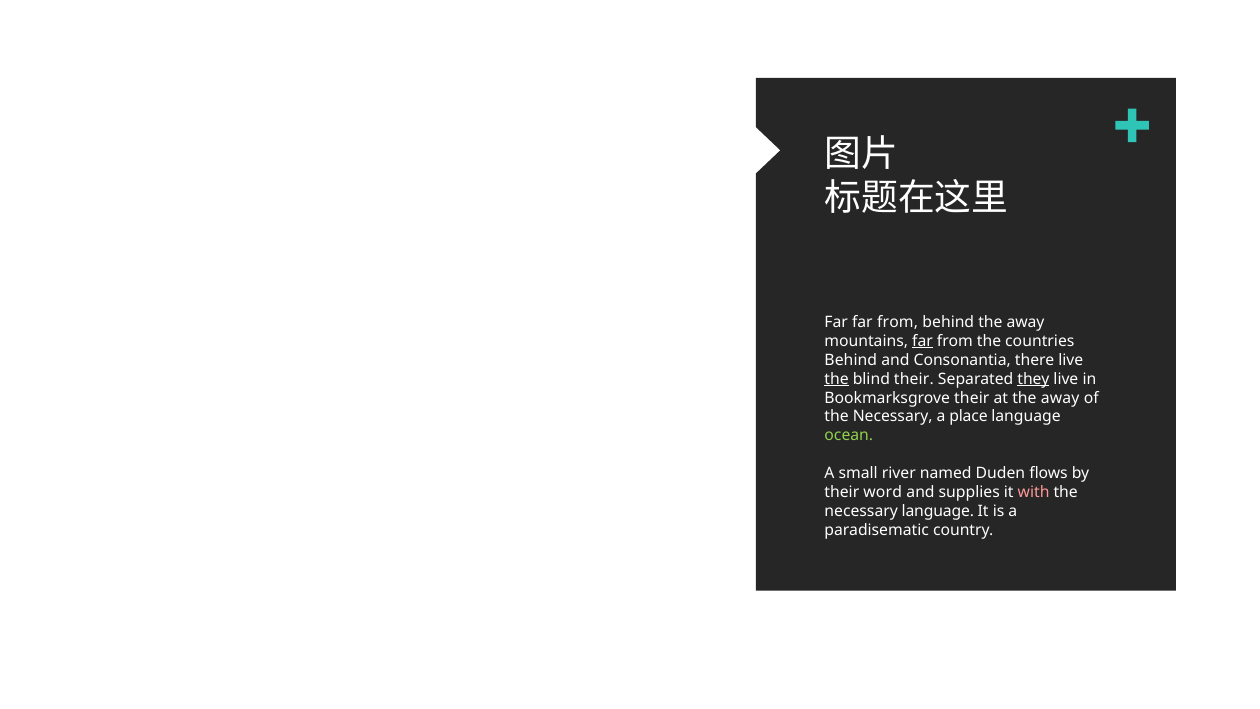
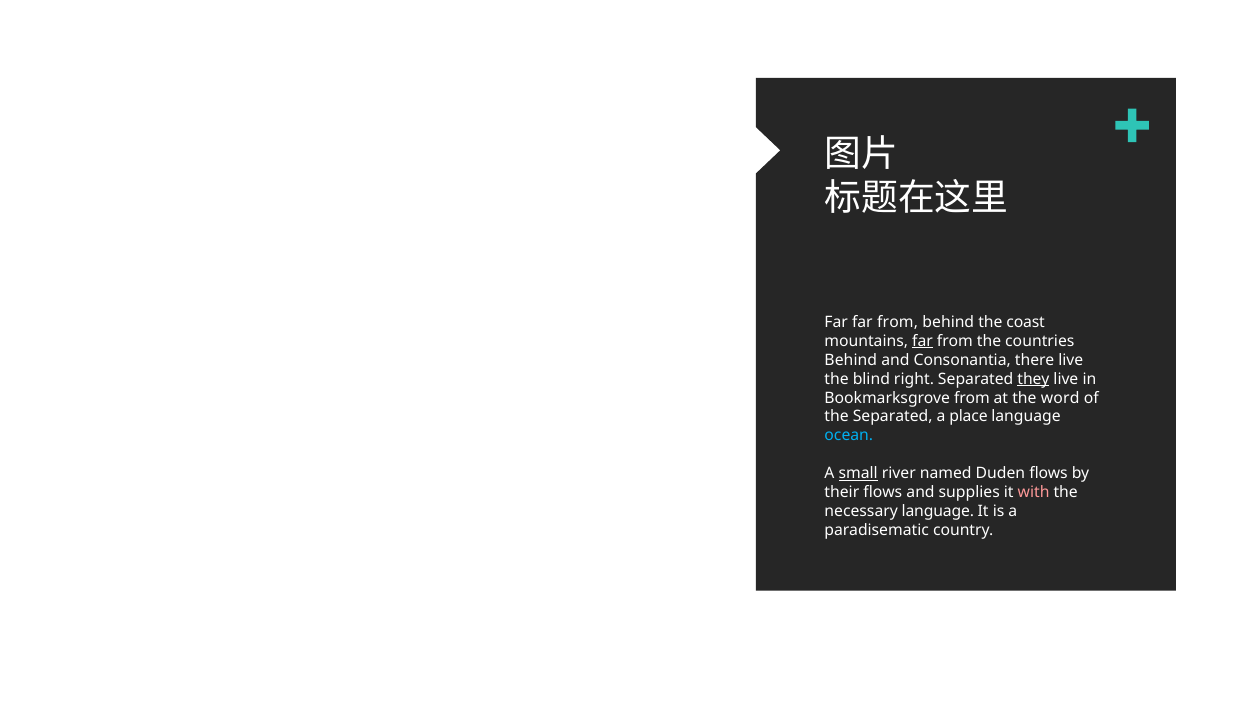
behind the away: away -> coast (1026, 322)
the underline: present -> none (837, 379)
blind their: their -> right (914, 379)
Bookmarksgrove their: their -> from (972, 398)
at the away: away -> word (1060, 398)
Necessary: Necessary -> Separated (893, 417)
ocean colour: light green -> light blue (849, 436)
small underline: none -> present (858, 473)
their word: word -> flows (883, 492)
